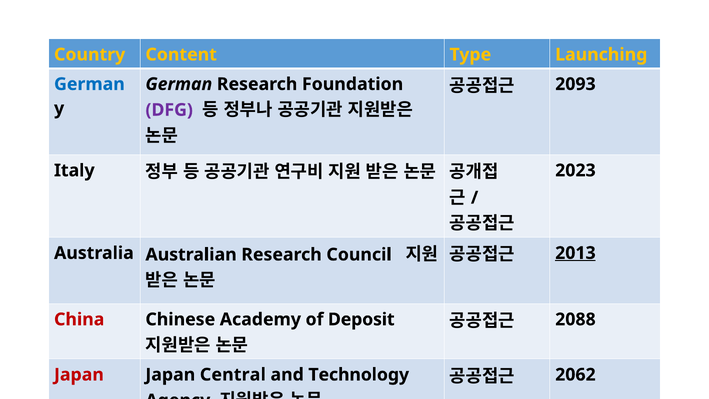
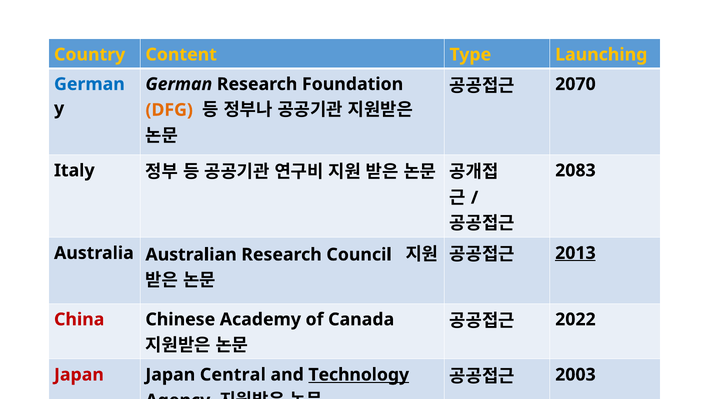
2093: 2093 -> 2070 (575, 84)
DFG colour: purple -> orange (169, 110)
2023: 2023 -> 2083 (575, 170)
2088: 2088 -> 2022 (575, 319)
Deposit: Deposit -> Canada (361, 319)
2062: 2062 -> 2003 (575, 375)
Technology underline: none -> present (359, 375)
